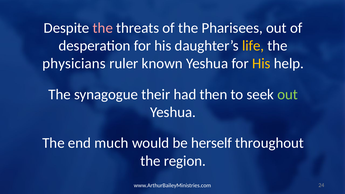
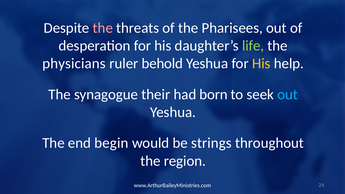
life colour: yellow -> light green (253, 46)
known: known -> behold (162, 64)
then: then -> born (214, 94)
out colour: light green -> light blue (288, 94)
much: much -> begin (111, 143)
herself: herself -> strings (211, 143)
